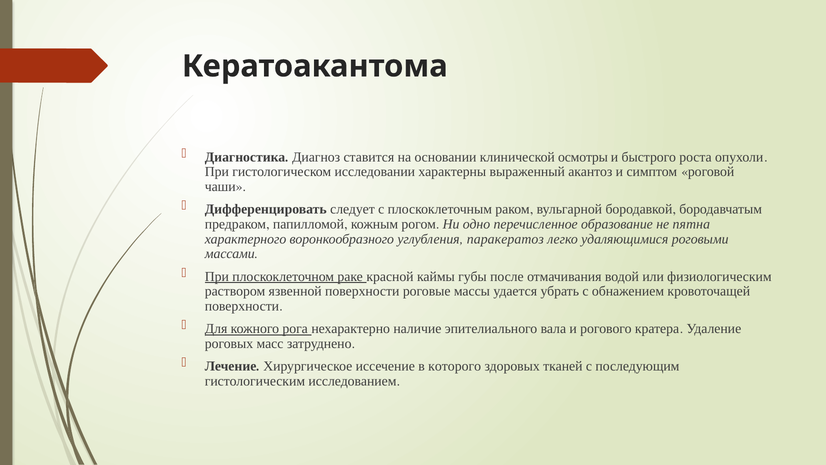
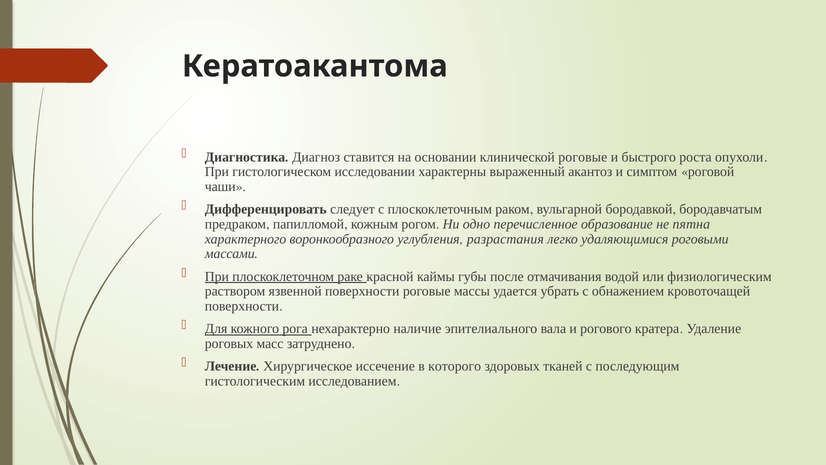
клинической осмотры: осмотры -> роговые (583, 157)
паракератоз: паракератоз -> разрастания (505, 239)
